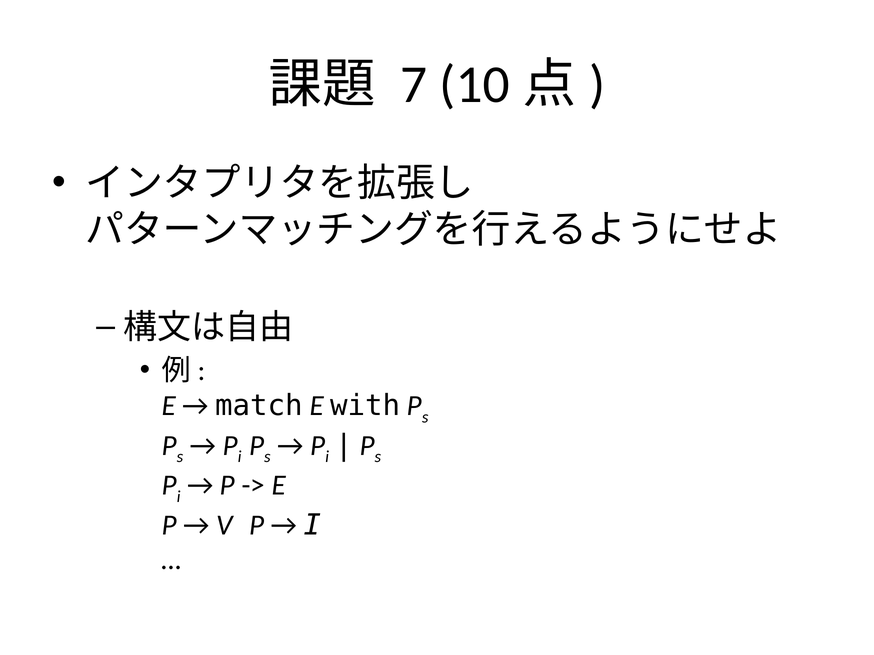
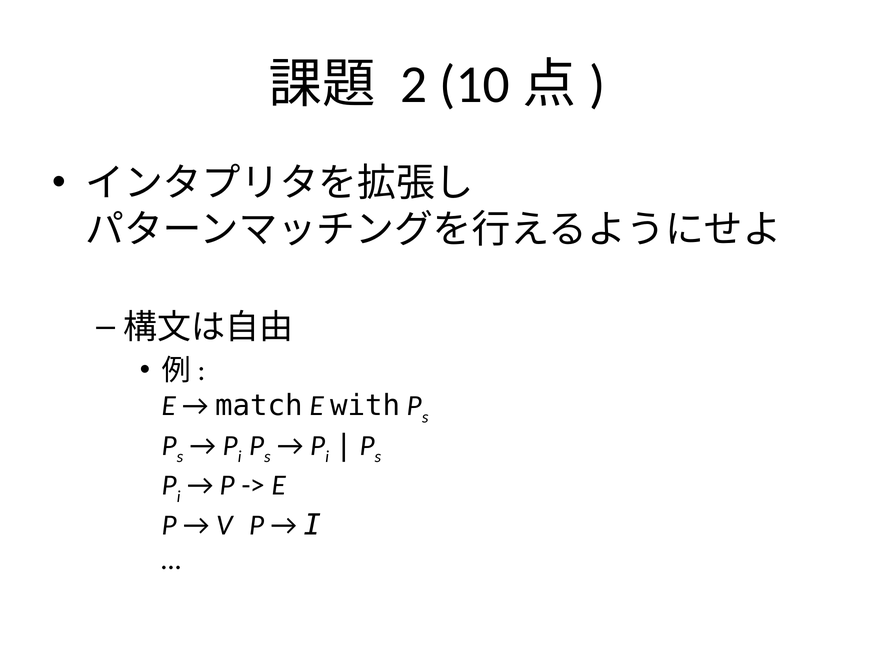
7: 7 -> 2 (414, 85)
